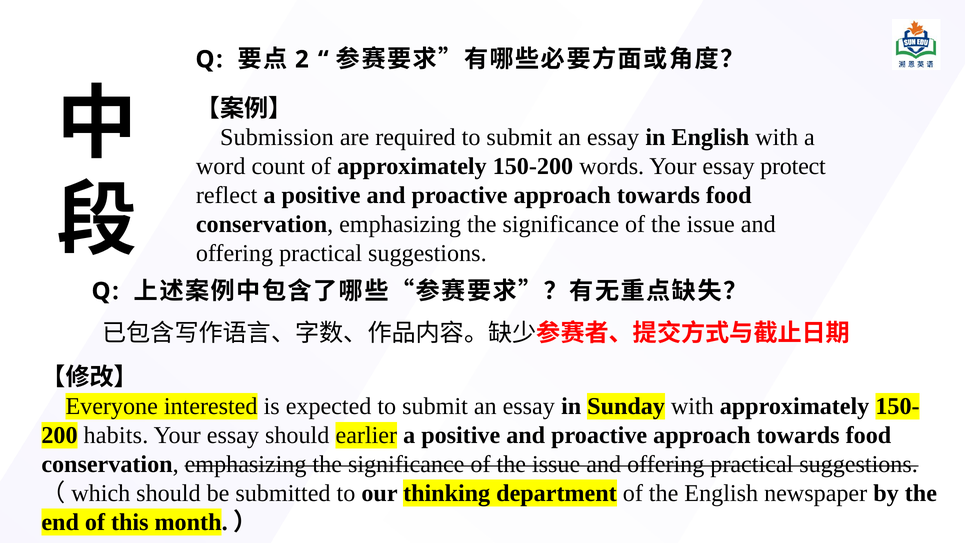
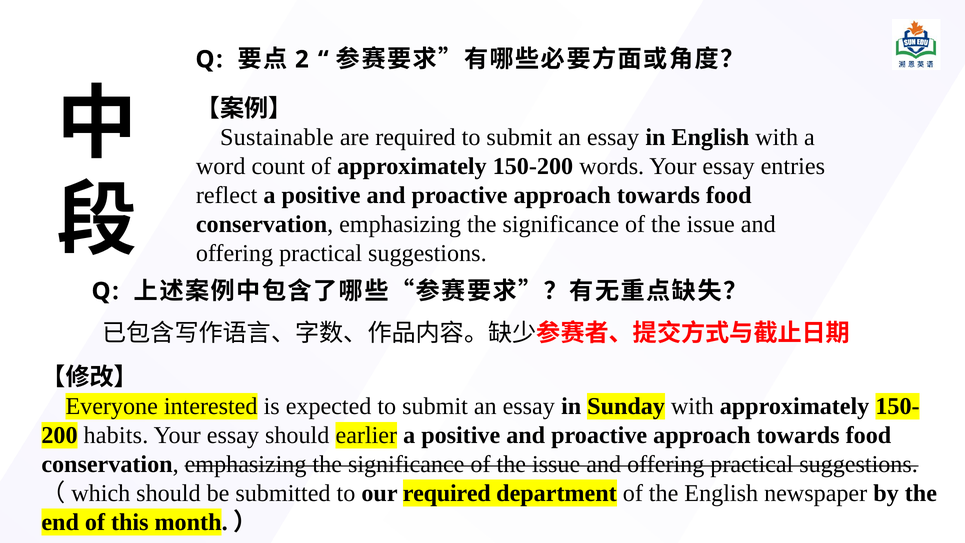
Submission: Submission -> Sustainable (277, 137)
protect: protect -> entries (793, 166)
our thinking: thinking -> required (447, 493)
